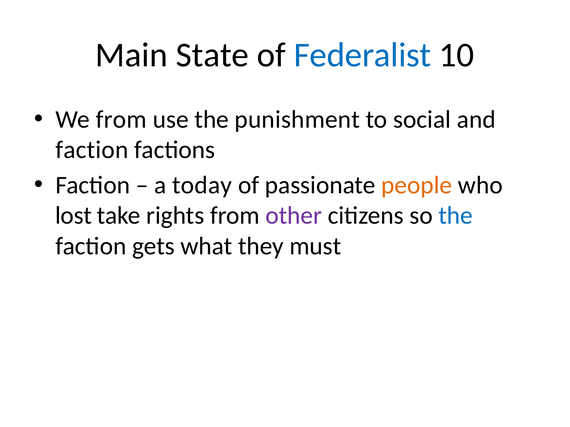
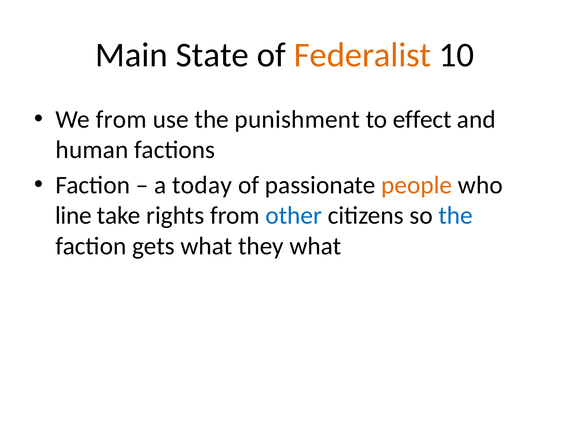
Federalist colour: blue -> orange (362, 55)
social: social -> effect (422, 120)
faction: faction -> human (92, 150)
lost: lost -> line (73, 216)
other colour: purple -> blue (294, 216)
they must: must -> what (315, 246)
